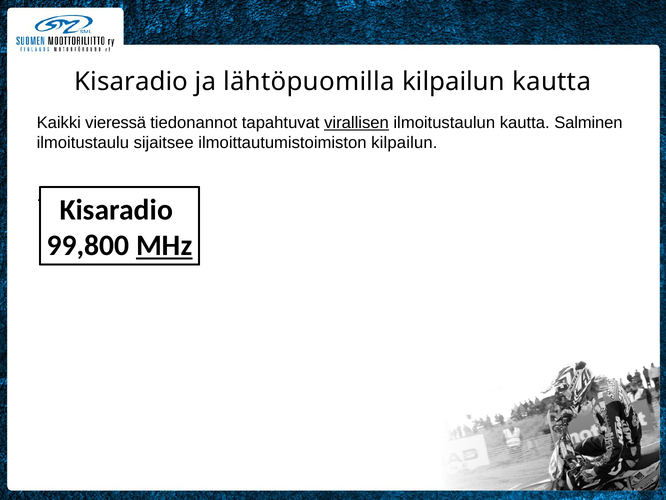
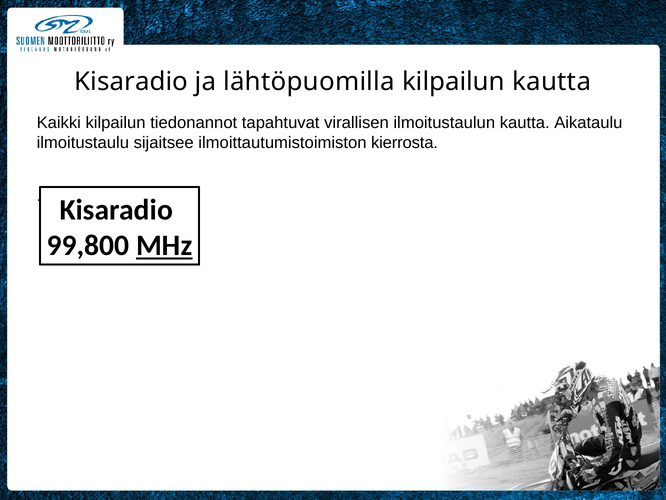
Kaikki vieressä: vieressä -> kilpailun (116, 123)
virallisen underline: present -> none (357, 123)
Salminen: Salminen -> Aikataulu (588, 123)
ilmoittautumistoimiston kilpailun: kilpailun -> kierrosta (405, 143)
